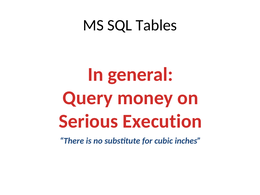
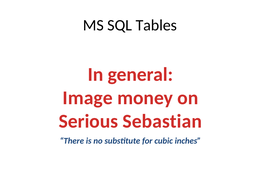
Query: Query -> Image (88, 98)
Execution: Execution -> Sebastian (162, 121)
